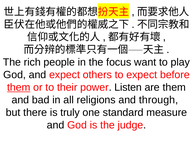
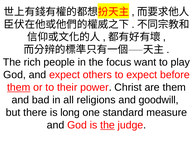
Listen: Listen -> Christ (128, 87)
through: through -> goodwill (159, 100)
truly: truly -> long (70, 112)
the underline: none -> present (108, 125)
